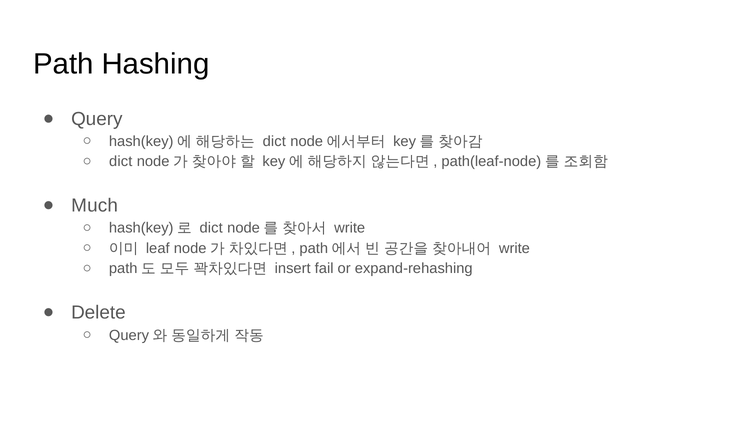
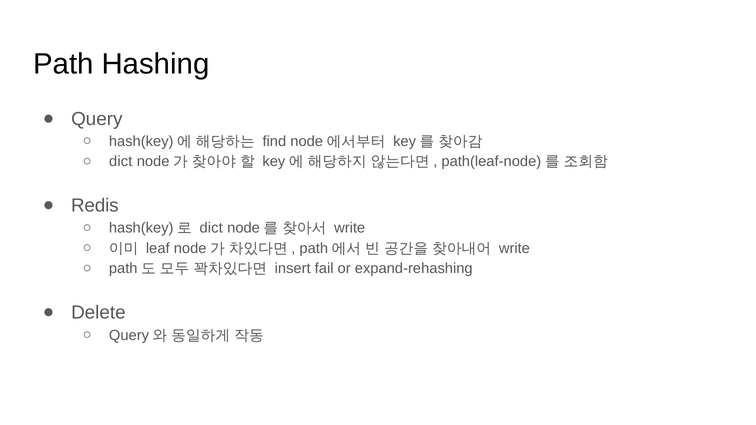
dict: dict -> find (274, 141)
Much: Much -> Redis (95, 206)
